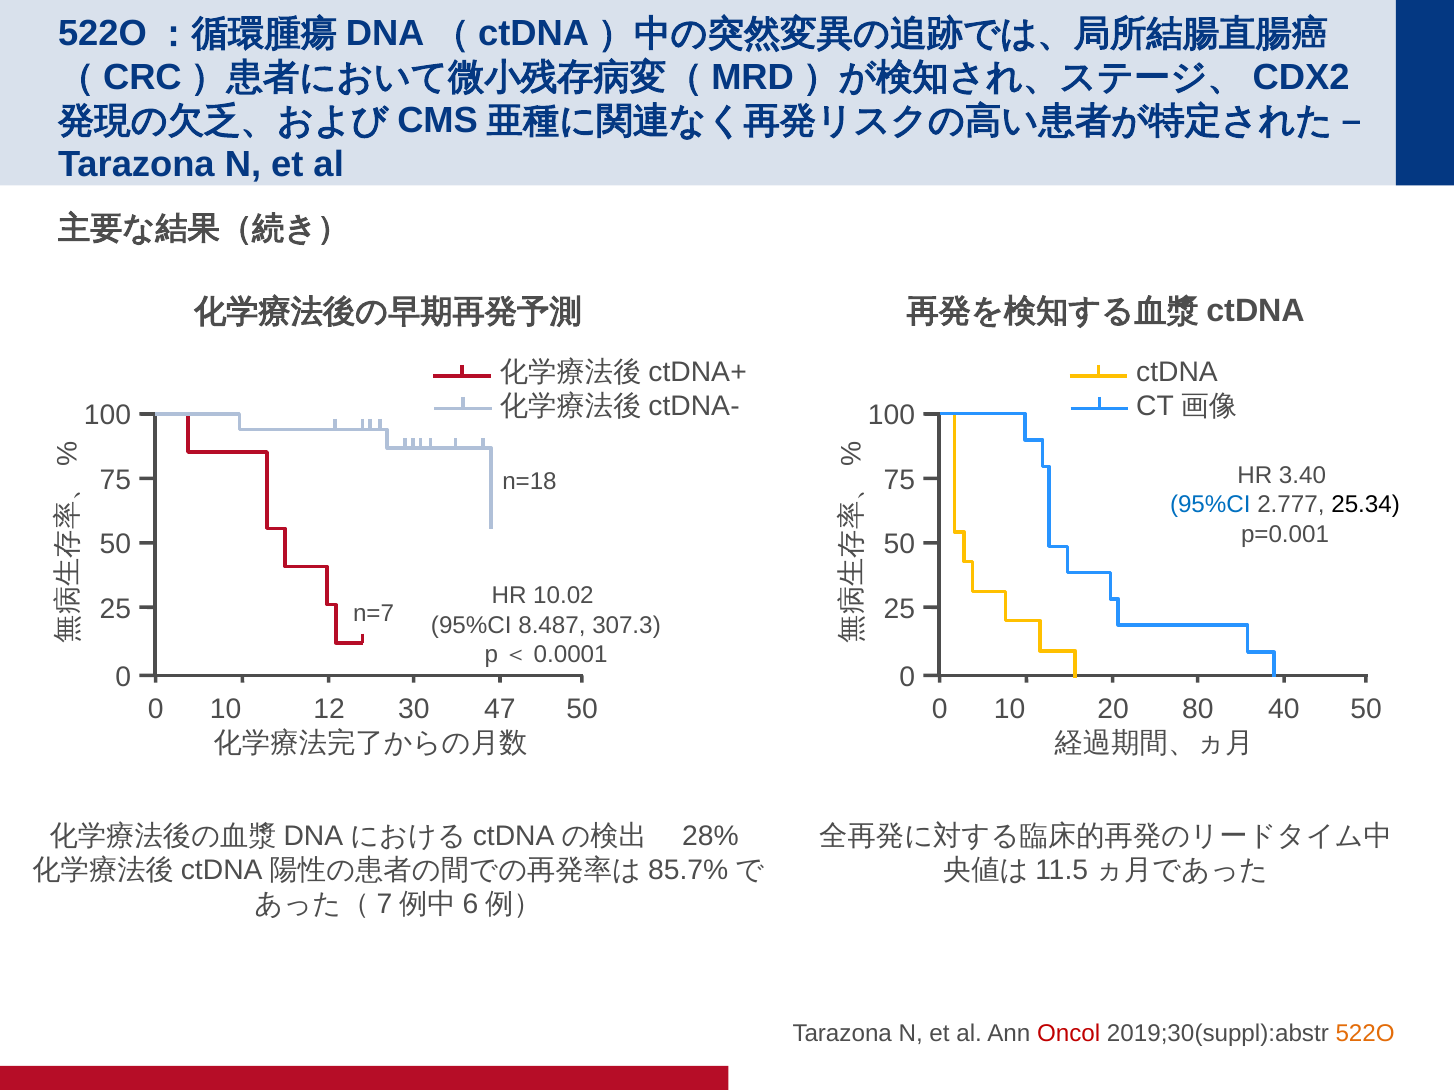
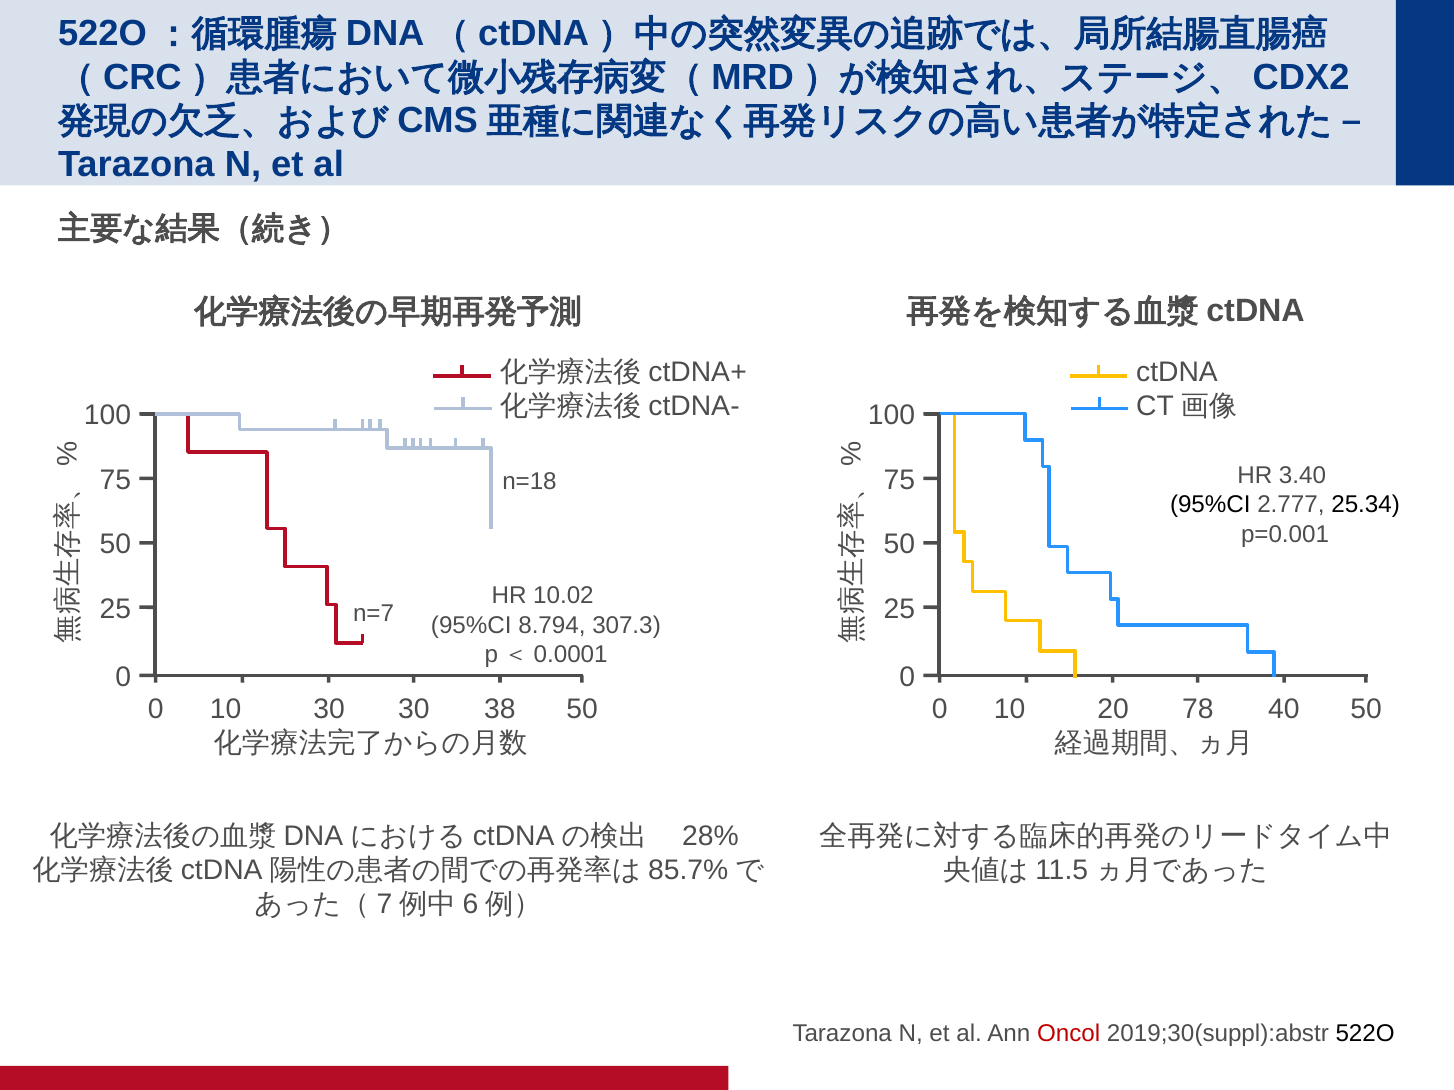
95%CI colour: blue -> black (1210, 505)
8.487: 8.487 -> 8.794 (552, 625)
0 12: 12 -> 30 (329, 709)
47: 47 -> 38 (500, 709)
80: 80 -> 78 (1198, 709)
522O colour: orange -> black (1365, 1034)
